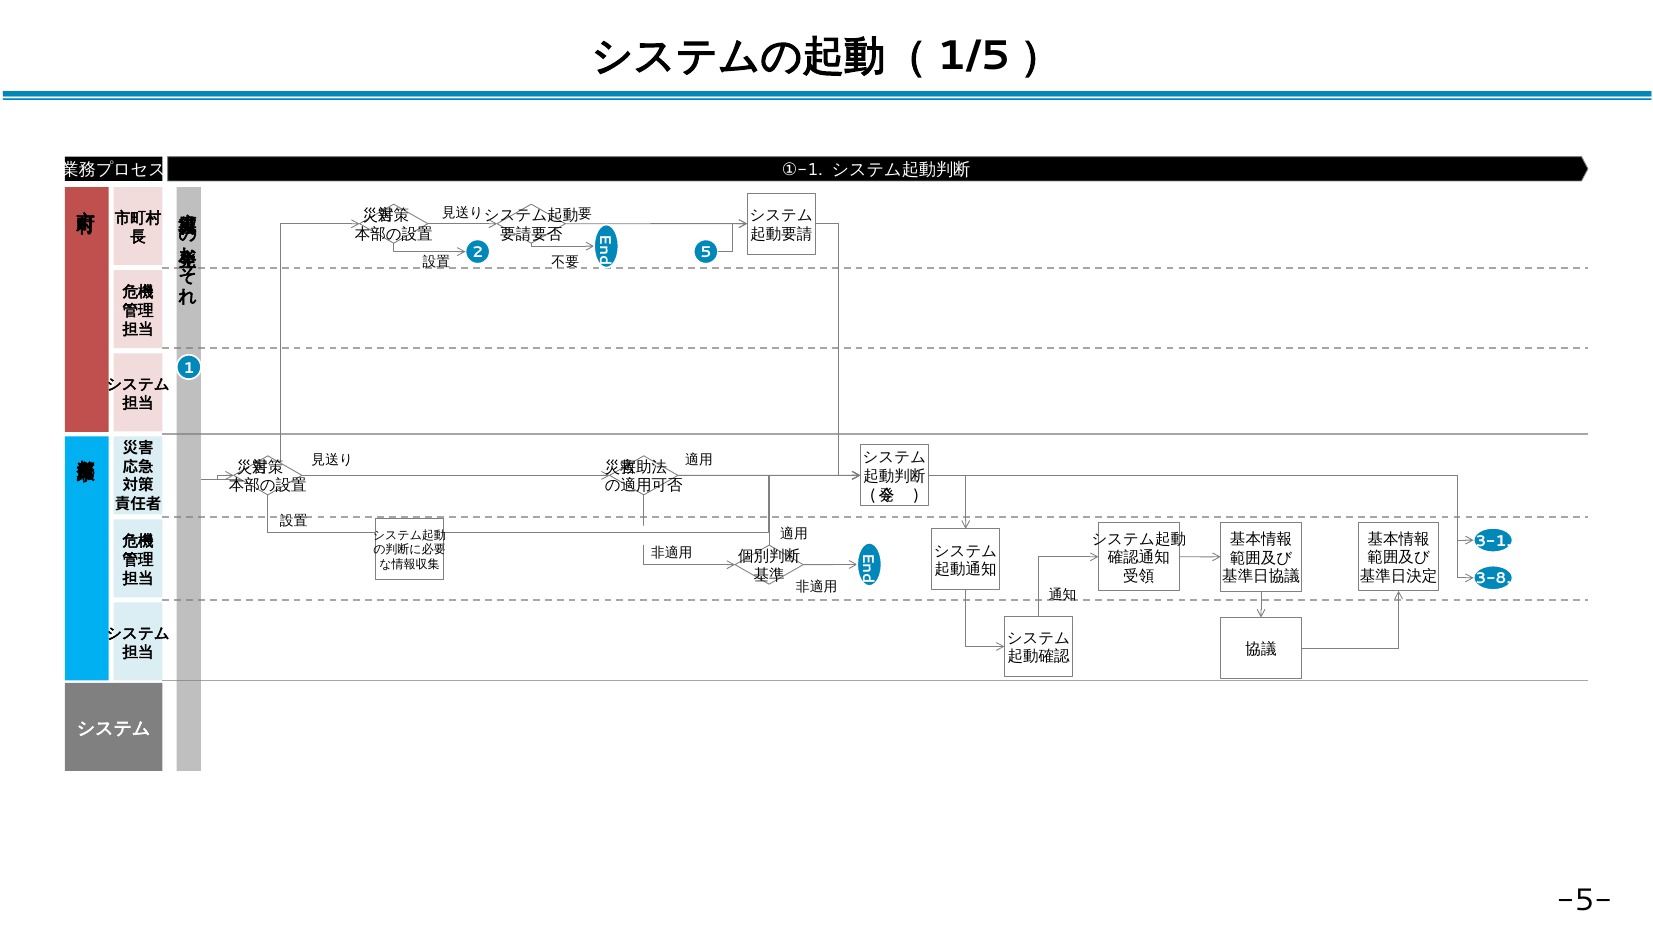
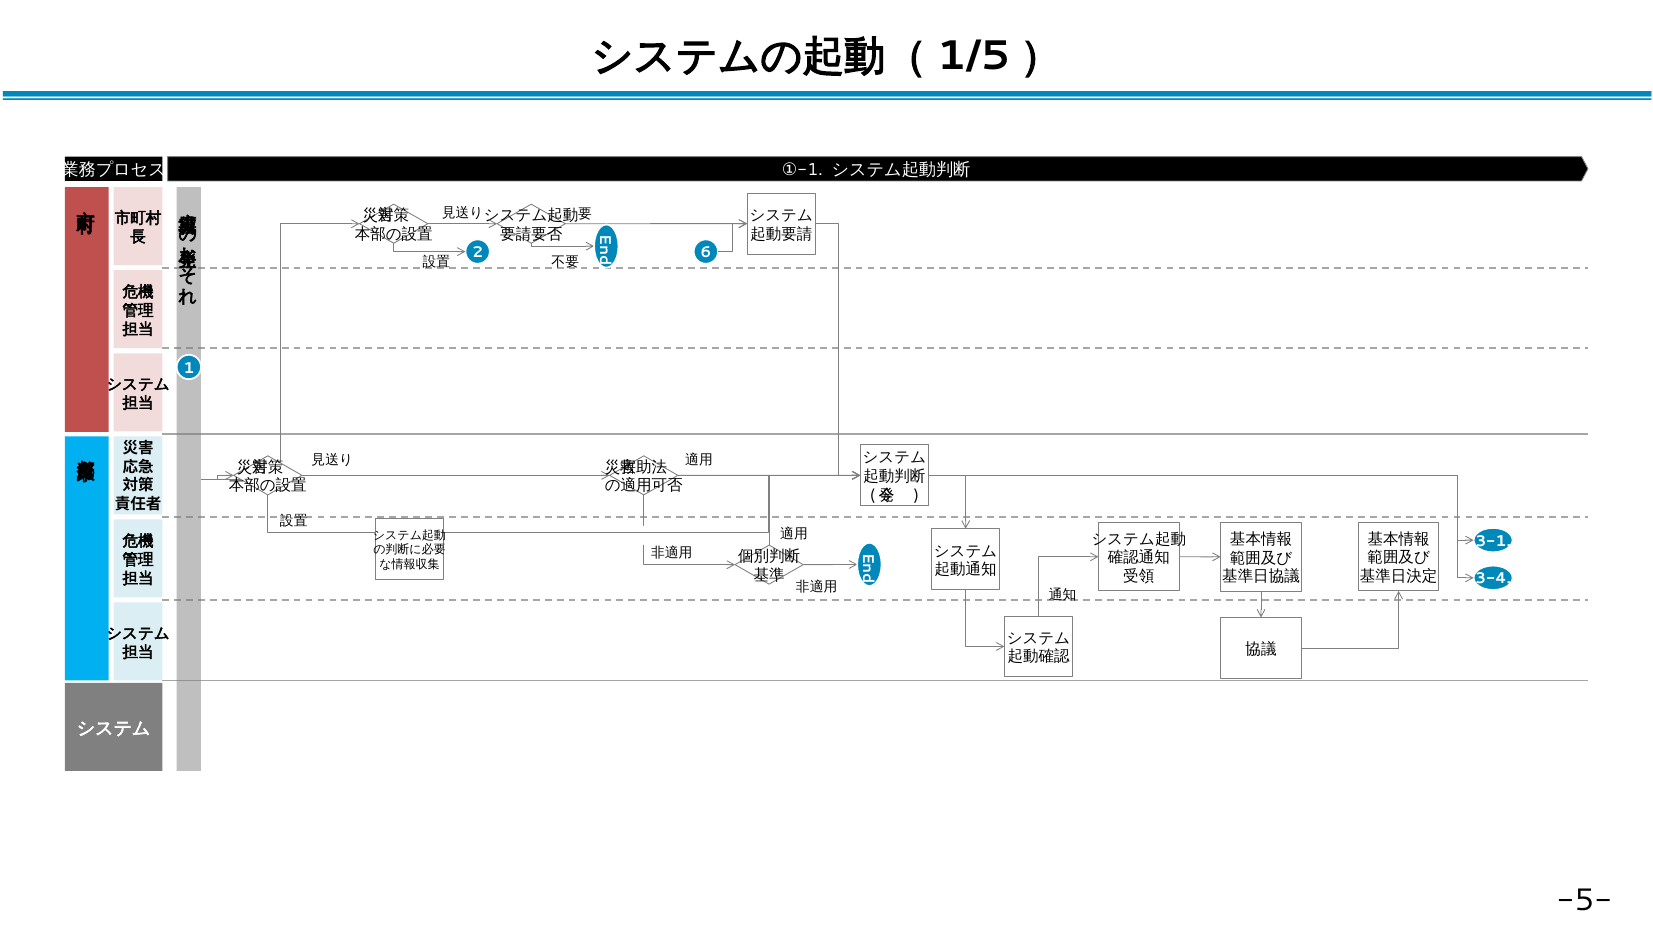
5: 5 -> 6 (706, 253)
3-8: 3-8 -> 3-4 (1493, 579)
